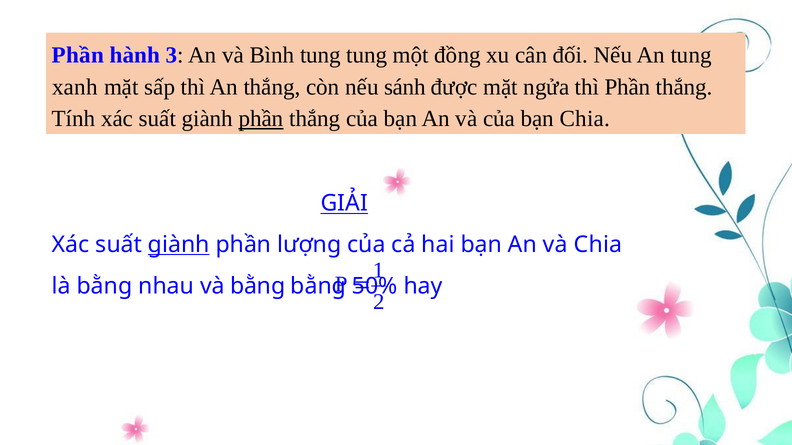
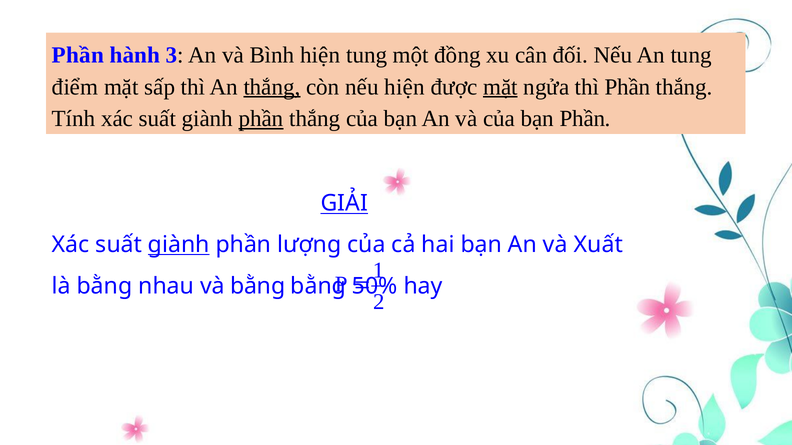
Bình tung: tung -> hiện (320, 55)
xanh: xanh -> điểm (75, 87)
thắng underline: none -> present (272, 87)
nếu sánh: sánh -> hiện (405, 87)
mặt underline: none -> present (500, 87)
bạn Chia: Chia -> Phần (585, 119)
và Chia: Chia -> Xuất (598, 245)
